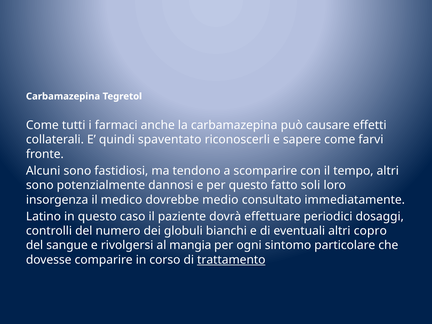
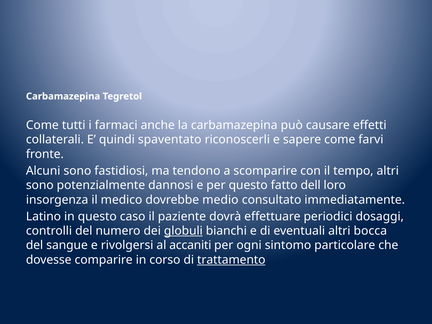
soli: soli -> dell (311, 185)
globuli underline: none -> present (183, 231)
copro: copro -> bocca (370, 231)
mangia: mangia -> accaniti (190, 245)
